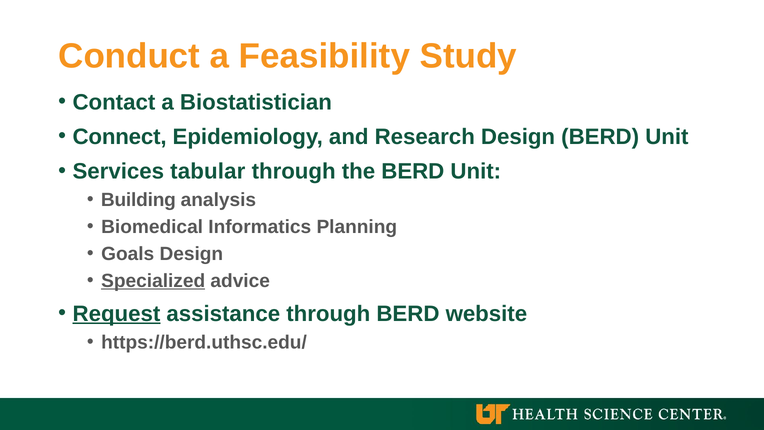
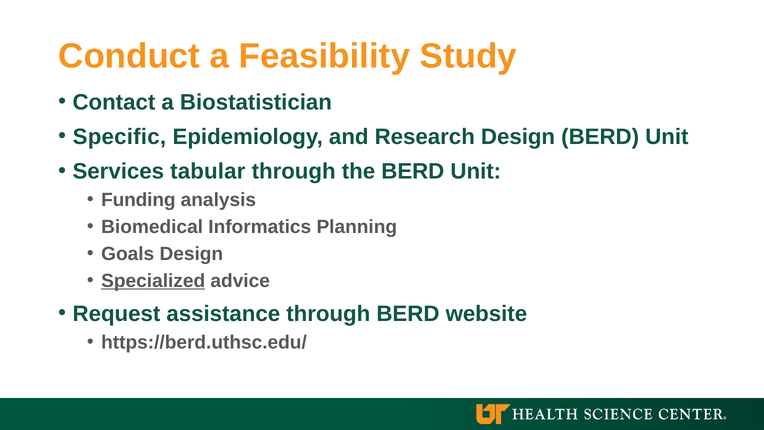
Connect: Connect -> Specific (119, 137)
Building: Building -> Funding (138, 200)
Request underline: present -> none (116, 314)
